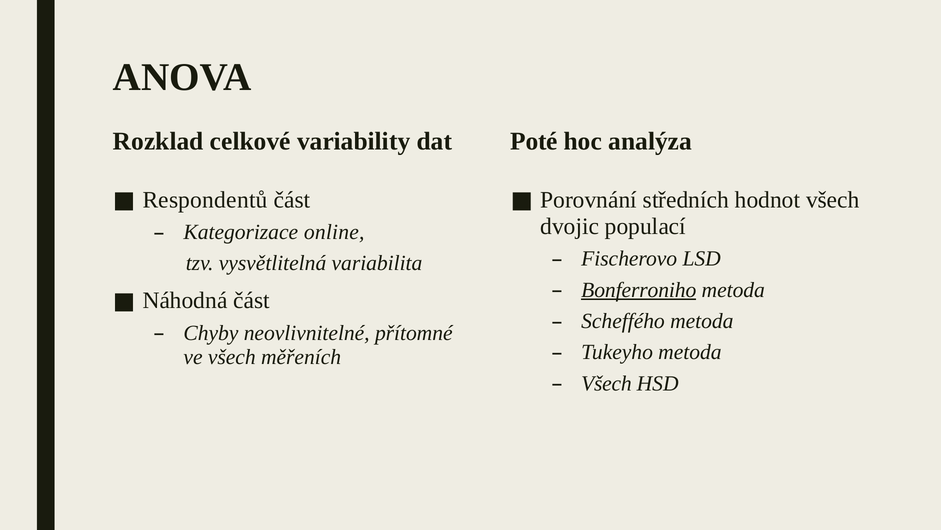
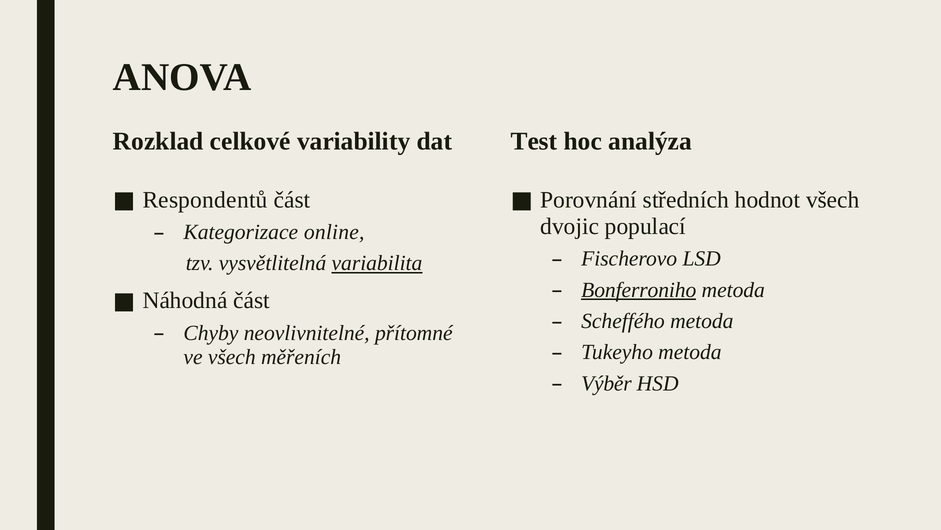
Poté: Poté -> Test (534, 141)
variabilita underline: none -> present (377, 263)
Všech: Všech -> Výběr (606, 383)
